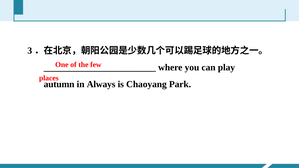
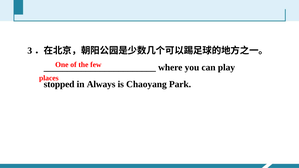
autumn: autumn -> stopped (59, 84)
